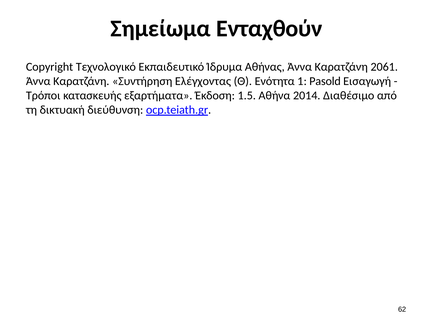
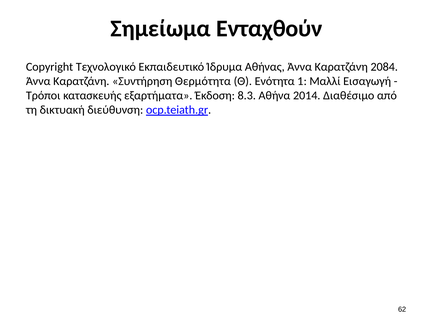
2061: 2061 -> 2084 (384, 67)
Ελέγχοντας: Ελέγχοντας -> Θερμότητα (203, 81)
Pasold: Pasold -> Μαλλί (325, 81)
1.5: 1.5 -> 8.3 (247, 96)
